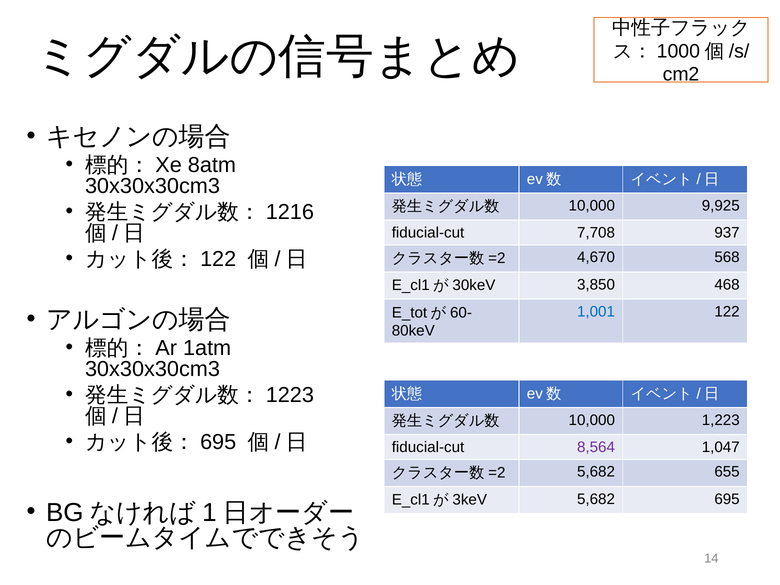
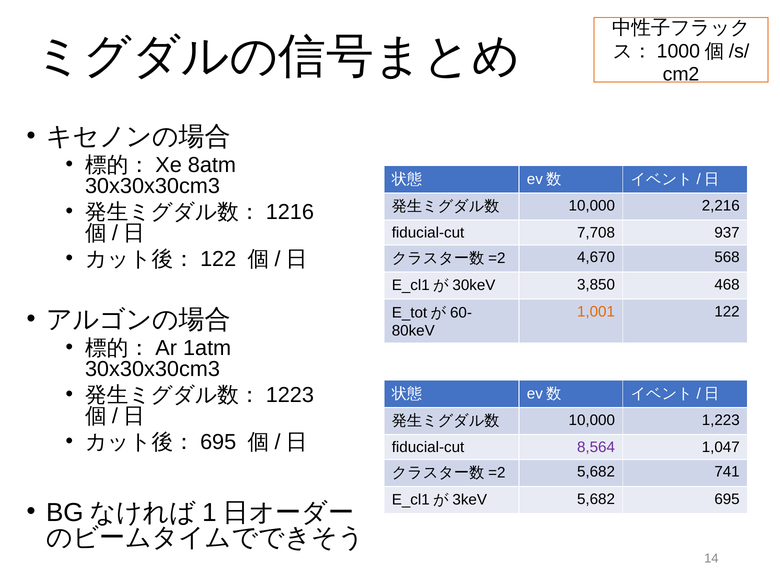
9,925: 9,925 -> 2,216 (721, 206)
1,001 colour: blue -> orange (596, 312)
655: 655 -> 741 (727, 472)
